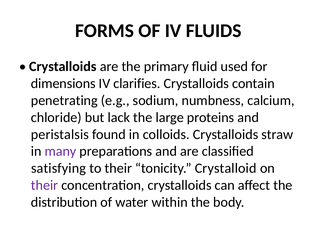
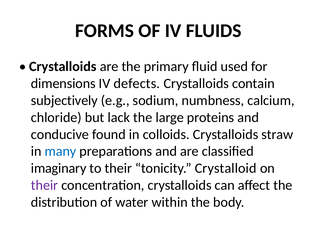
clarifies: clarifies -> defects (137, 83)
penetrating: penetrating -> subjectively (64, 100)
peristalsis: peristalsis -> conducive (60, 134)
many colour: purple -> blue (61, 151)
satisfying: satisfying -> imaginary (59, 168)
